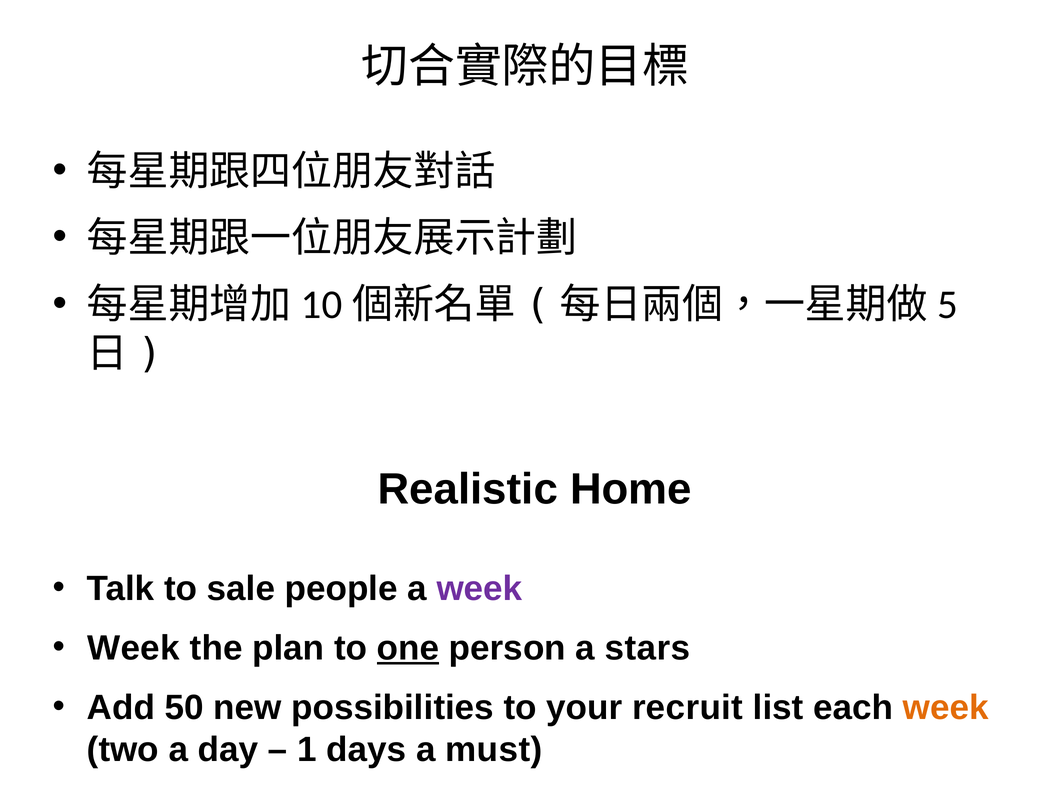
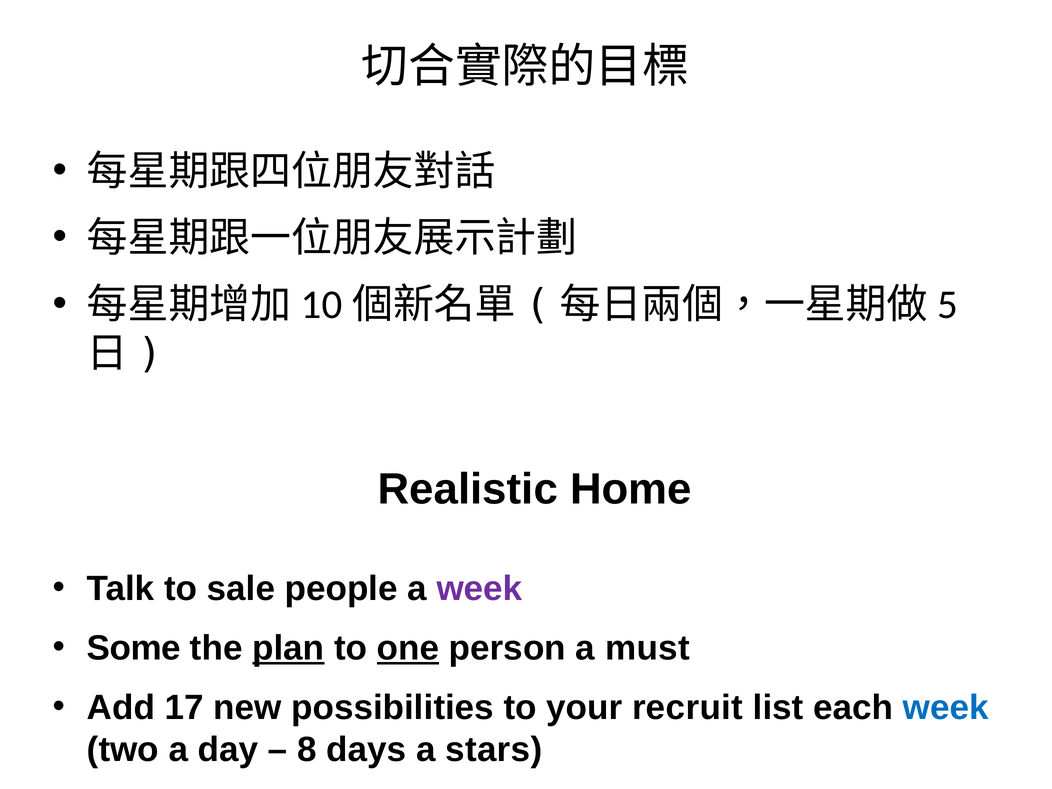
Week: Week -> Some (134, 648)
plan underline: none -> present (288, 648)
stars: stars -> must (647, 648)
50: 50 -> 17 (184, 708)
week colour: orange -> blue (946, 708)
1: 1 -> 8 (307, 750)
must: must -> stars (494, 750)
